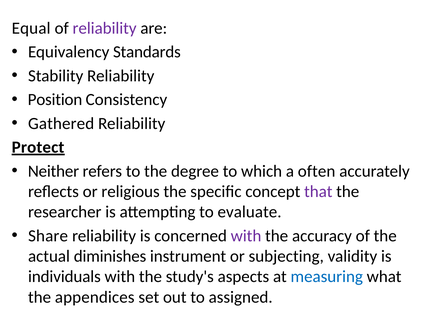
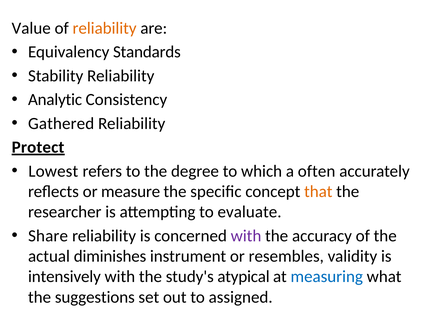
Equal: Equal -> Value (31, 28)
reliability colour: purple -> orange (105, 28)
Position: Position -> Analytic (55, 100)
Neither: Neither -> Lowest (53, 171)
religious: religious -> measure (131, 191)
that colour: purple -> orange (318, 191)
subjecting: subjecting -> resembles (286, 256)
individuals: individuals -> intensively (64, 276)
aspects: aspects -> atypical (244, 276)
appendices: appendices -> suggestions (95, 297)
